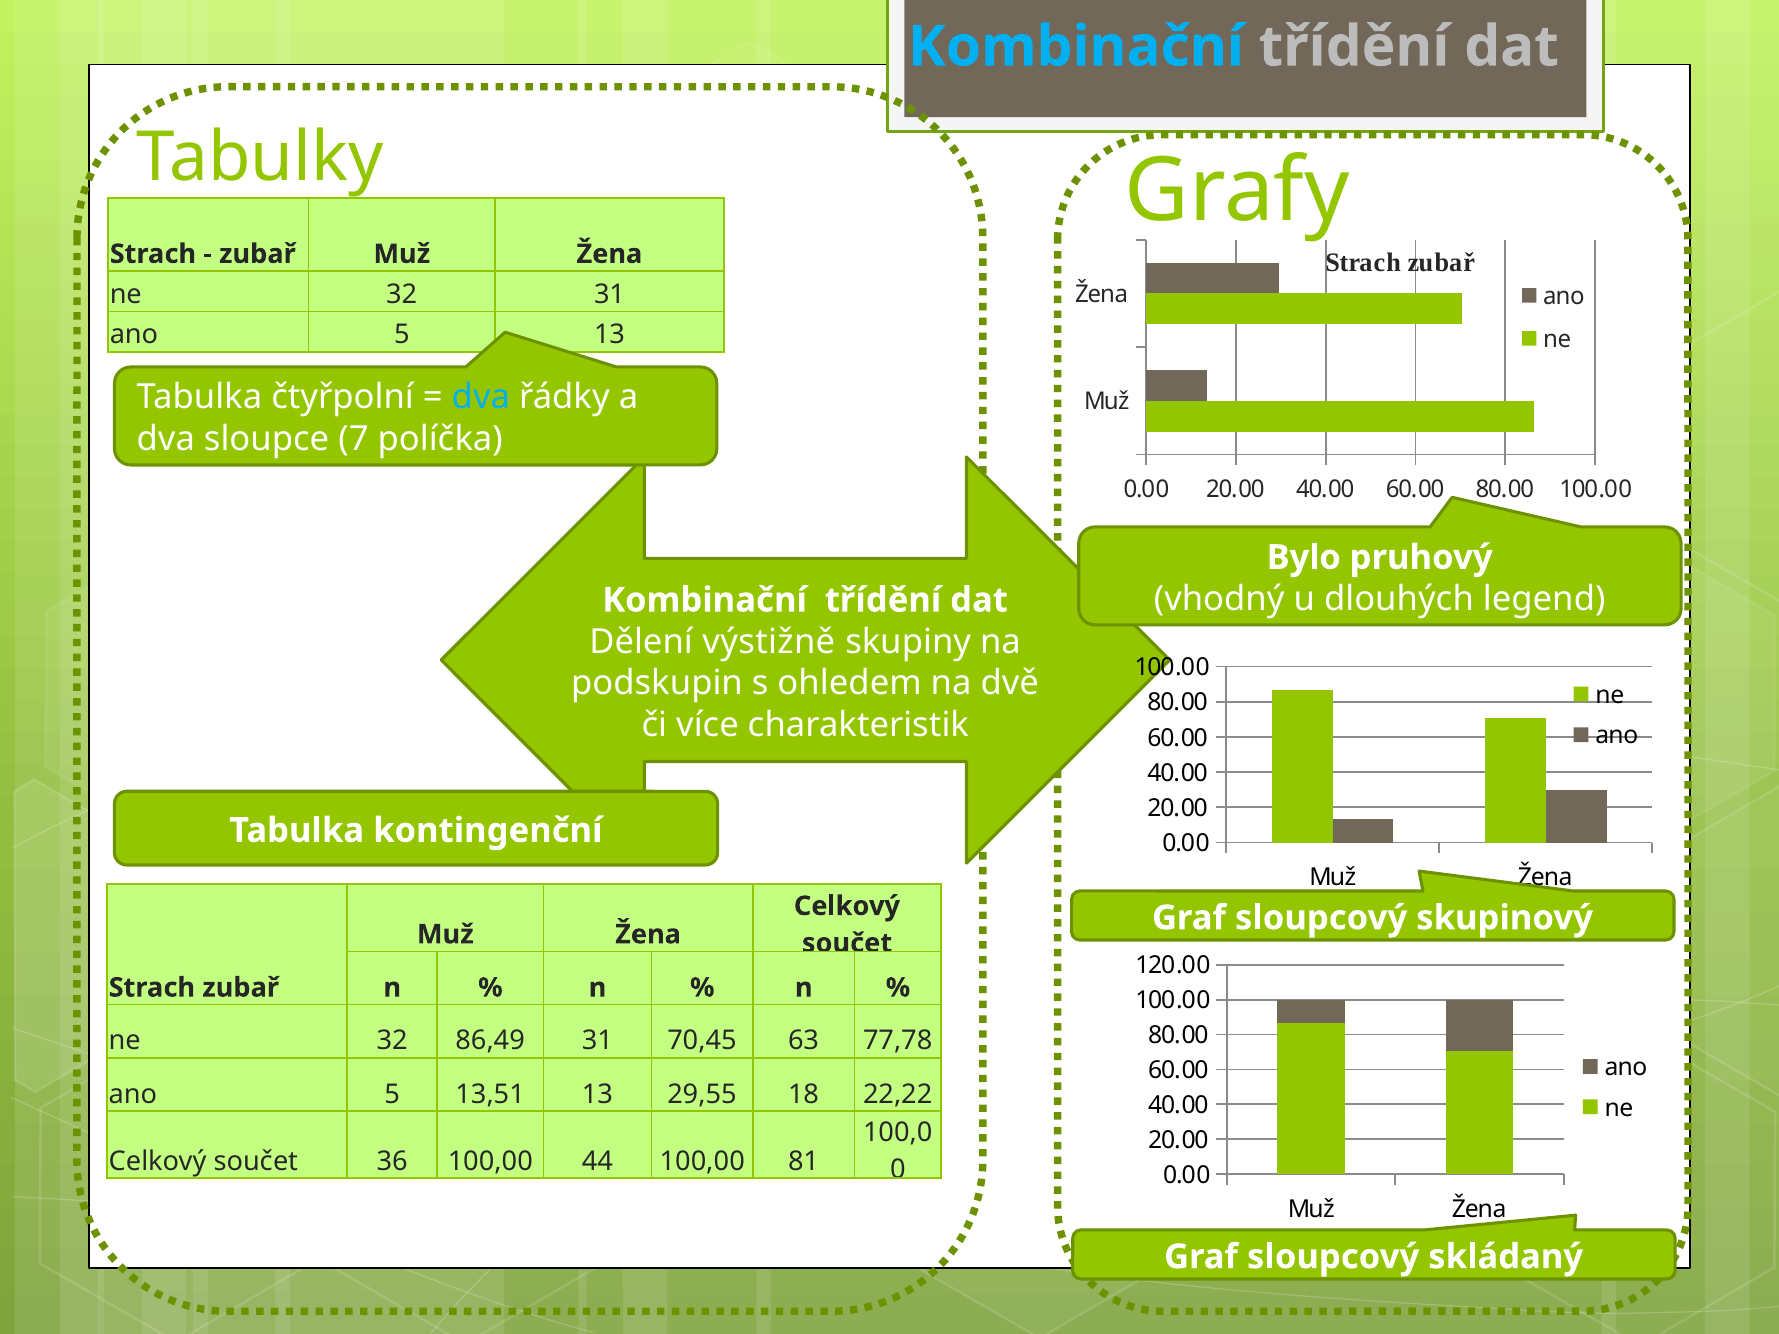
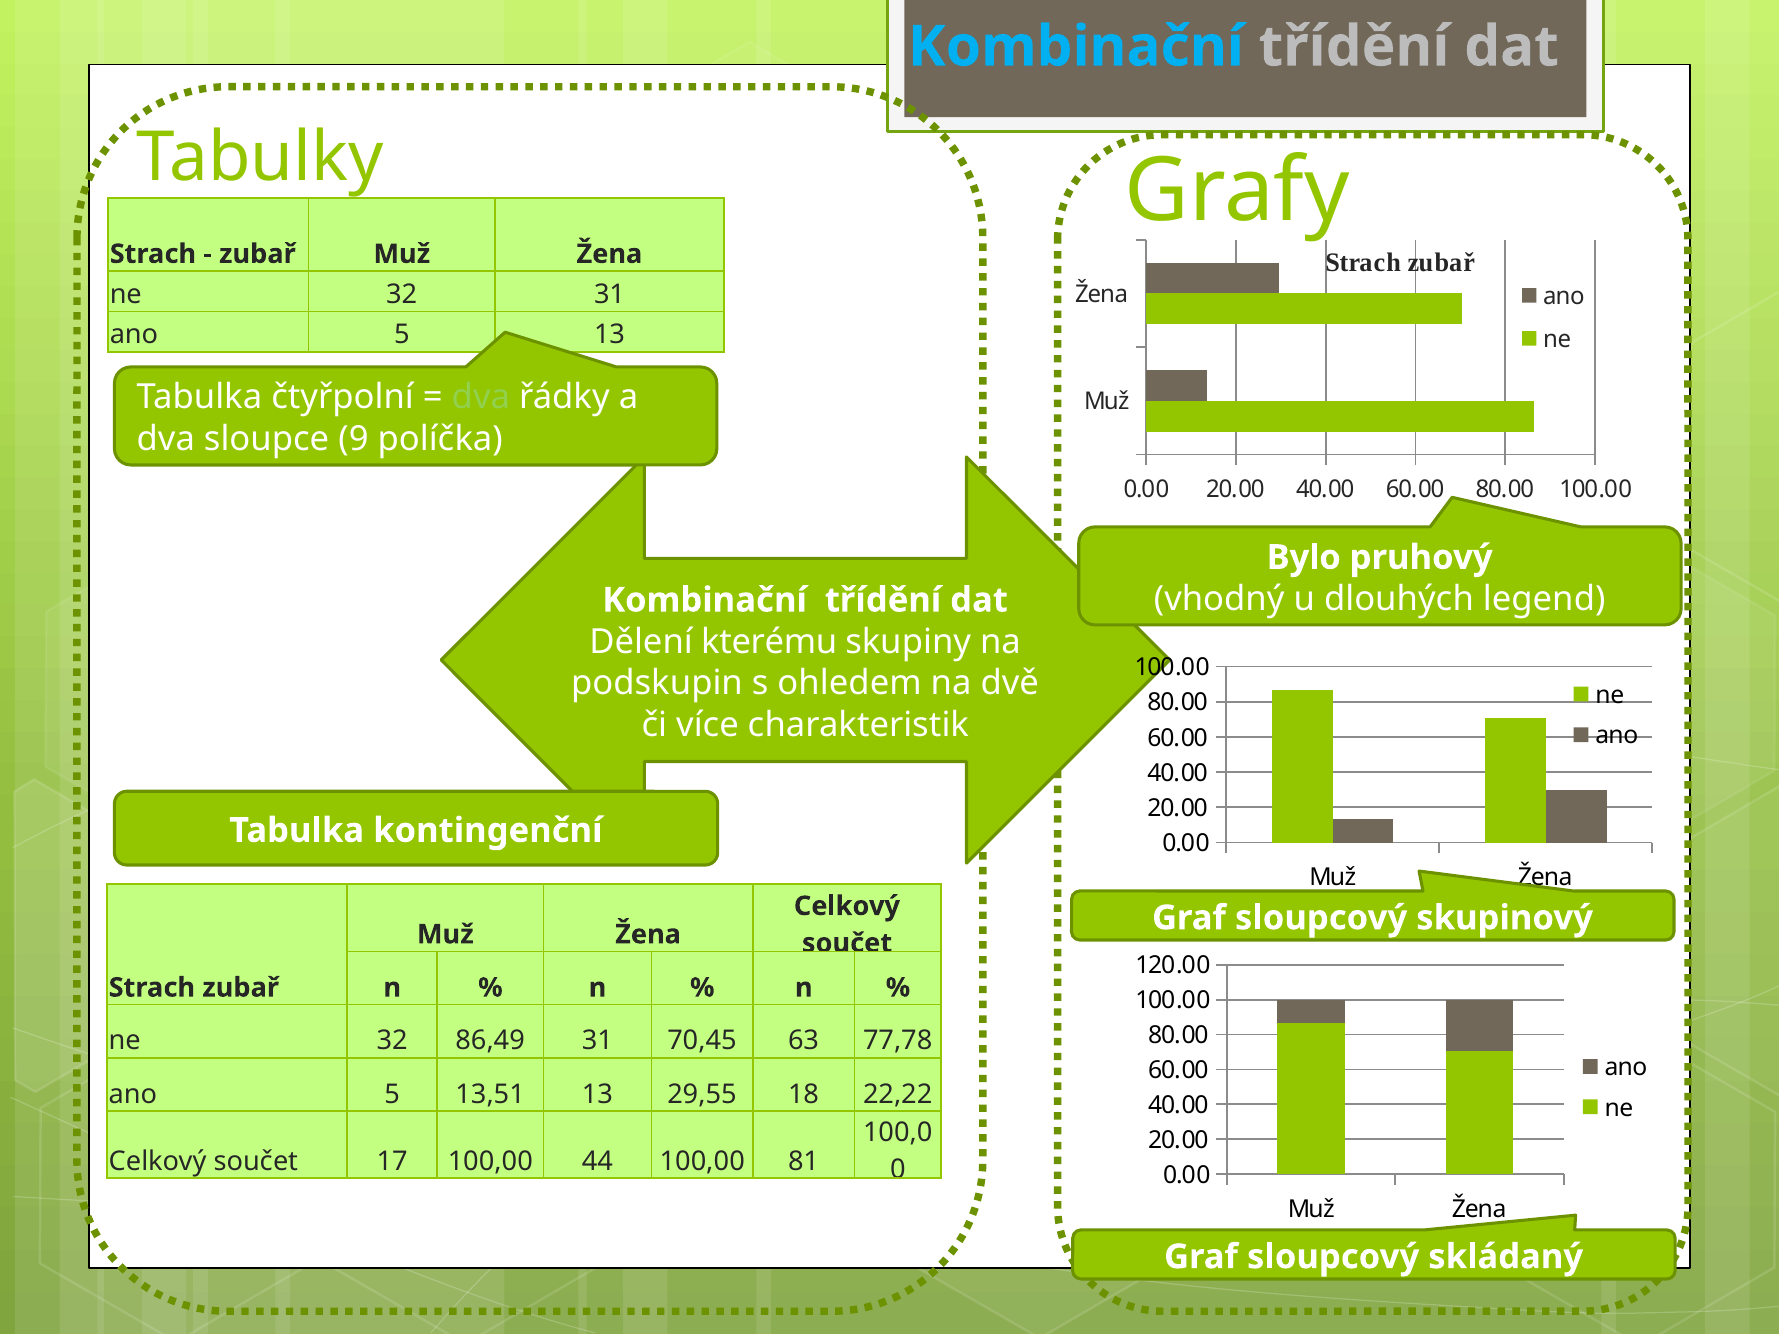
dva colour: light blue -> light green (481, 398)
7: 7 -> 9 (354, 439)
výstižně: výstižně -> kterému (769, 642)
36: 36 -> 17 (392, 1161)
